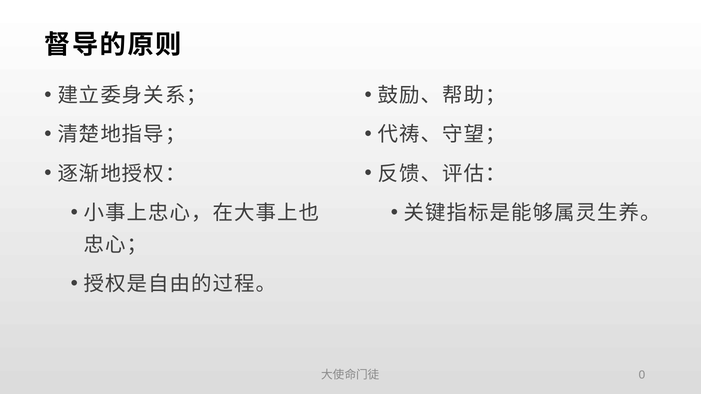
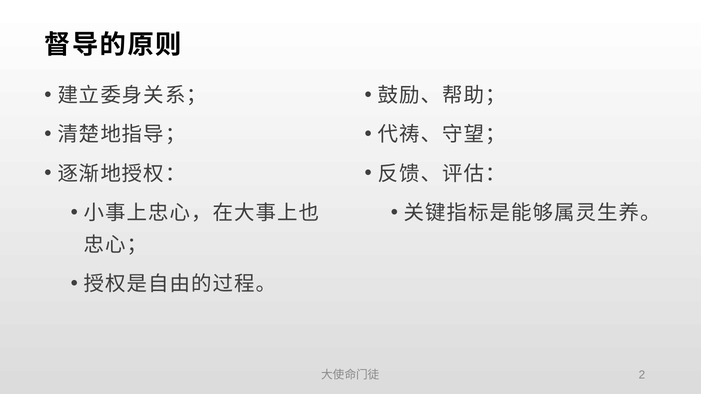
0: 0 -> 2 (642, 375)
